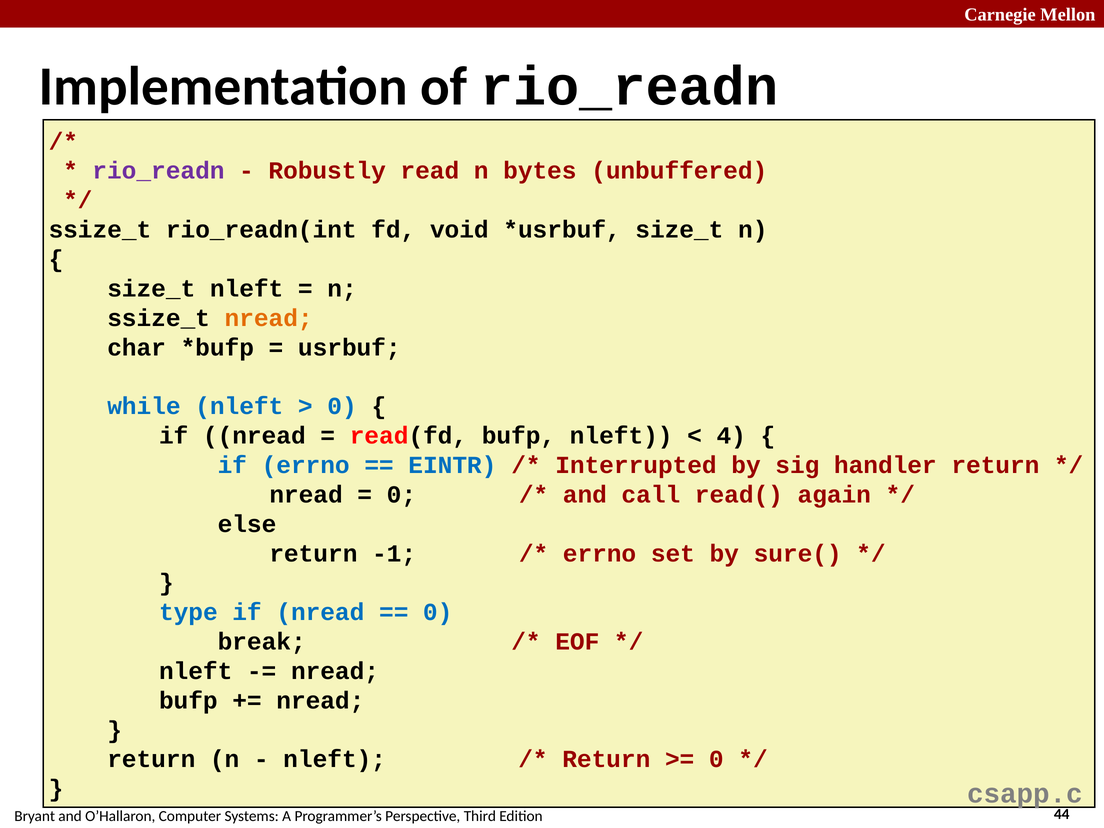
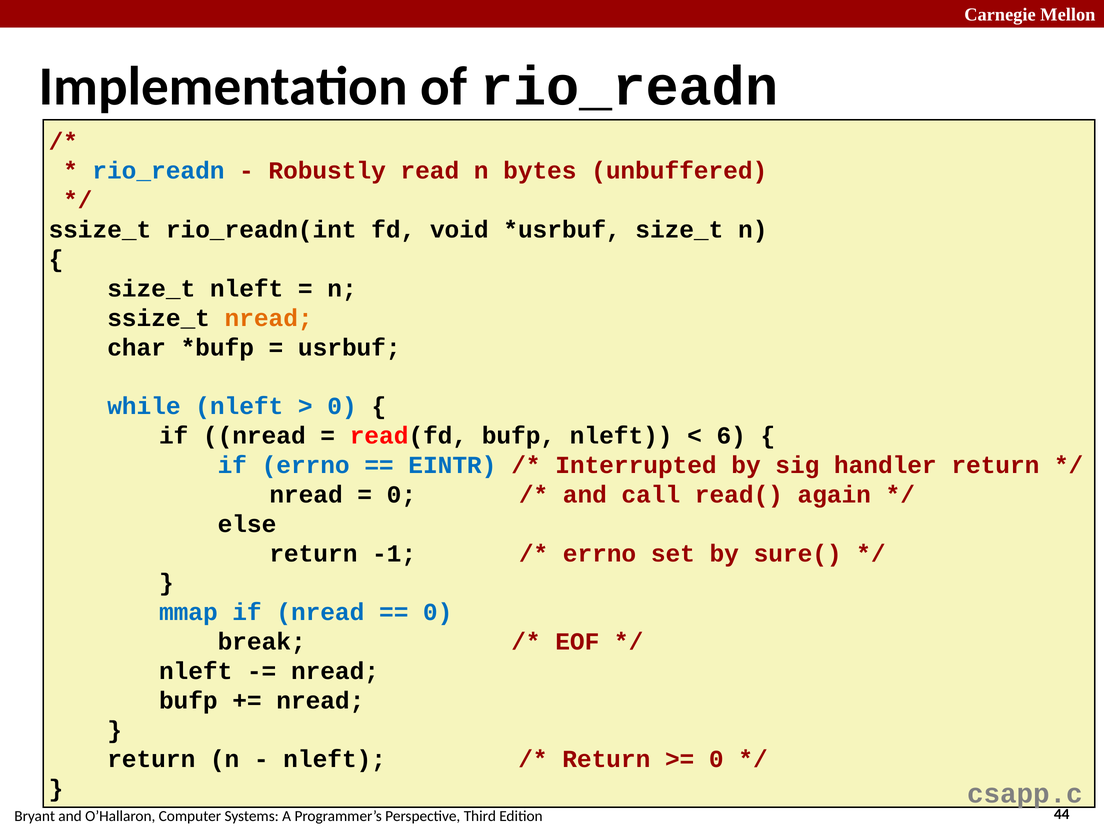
rio_readn colour: purple -> blue (158, 171)
4: 4 -> 6 (731, 436)
type: type -> mmap (188, 612)
